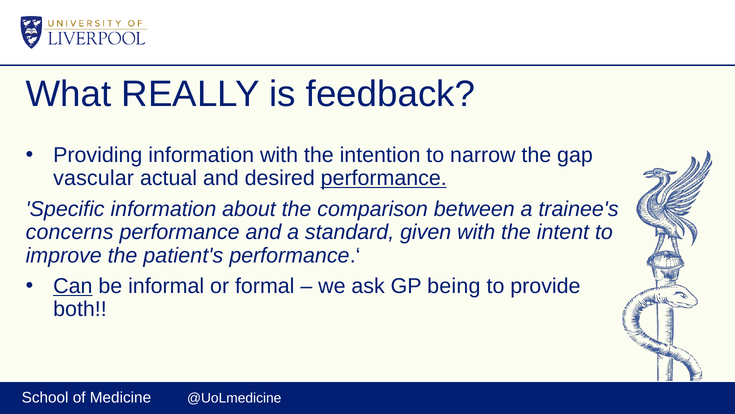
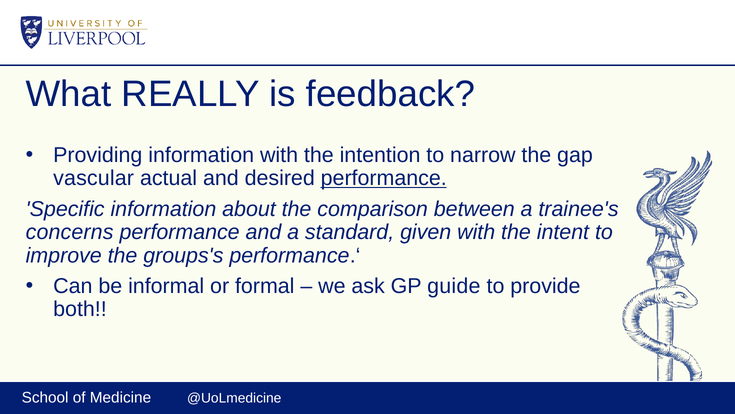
patient's: patient's -> groups's (183, 255)
Can underline: present -> none (73, 286)
being: being -> guide (454, 286)
